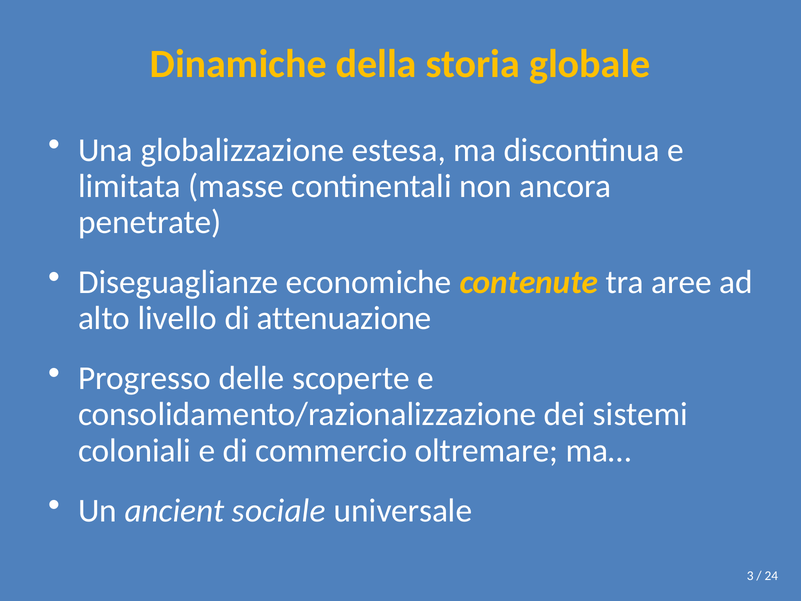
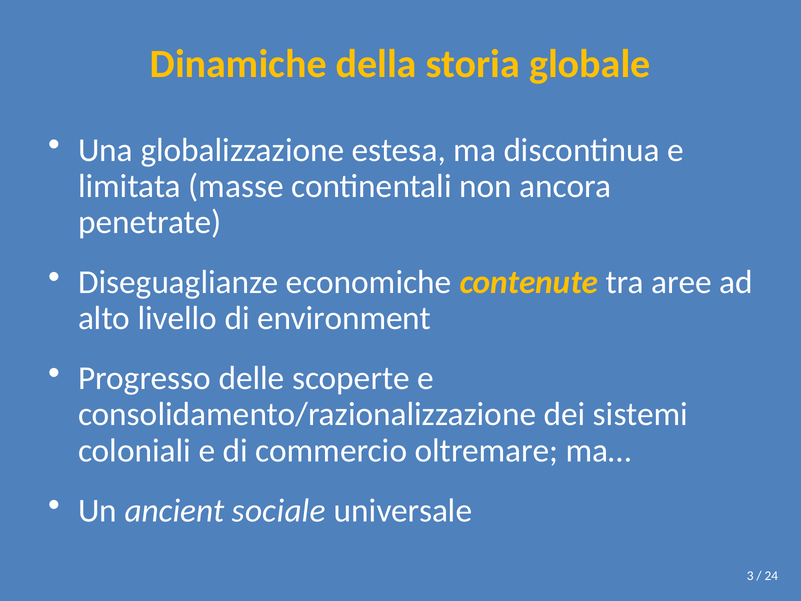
attenuazione: attenuazione -> environment (344, 318)
